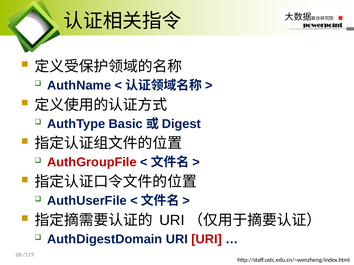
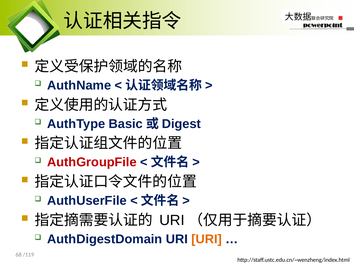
URI colour: red -> orange (207, 240)
